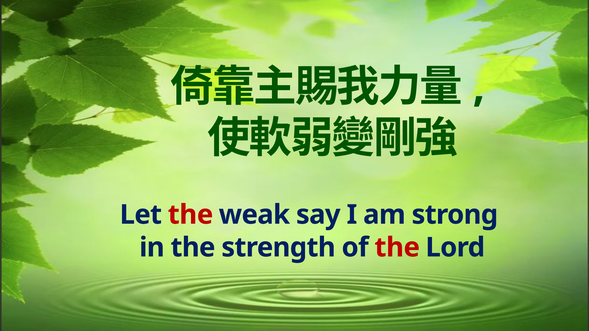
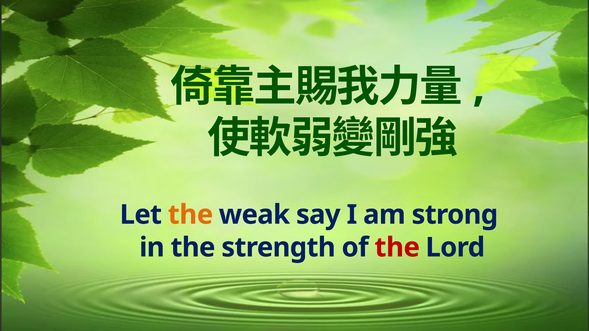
the colour: red -> orange (190, 215)
